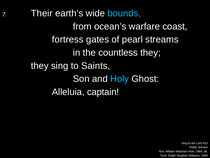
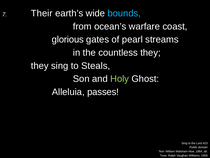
fortress: fortress -> glorious (68, 39)
Saints: Saints -> Steals (96, 66)
Holy colour: light blue -> light green (120, 79)
captain: captain -> passes (103, 92)
